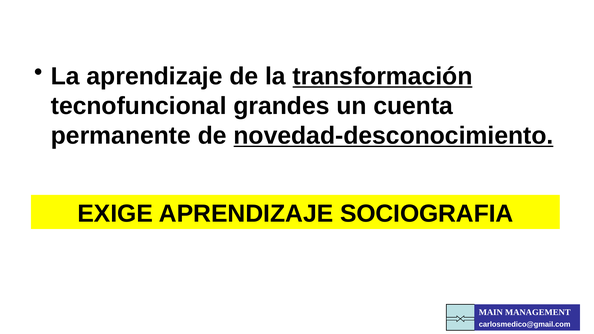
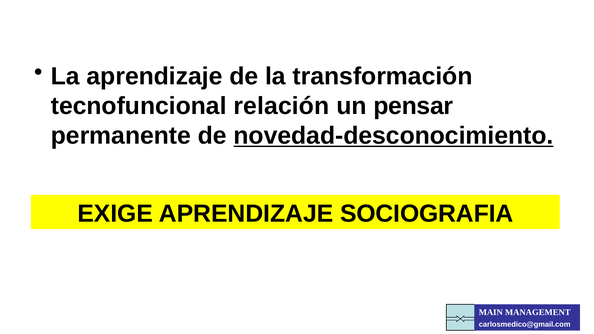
transformación underline: present -> none (383, 76)
grandes: grandes -> relación (281, 106)
cuenta: cuenta -> pensar (413, 106)
